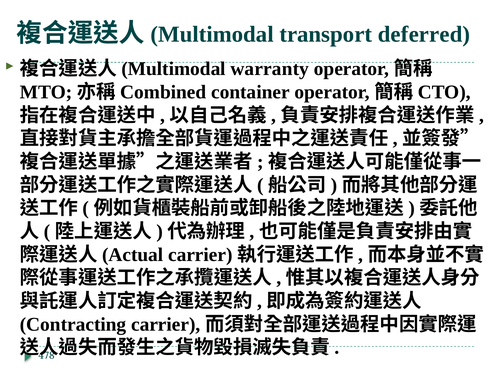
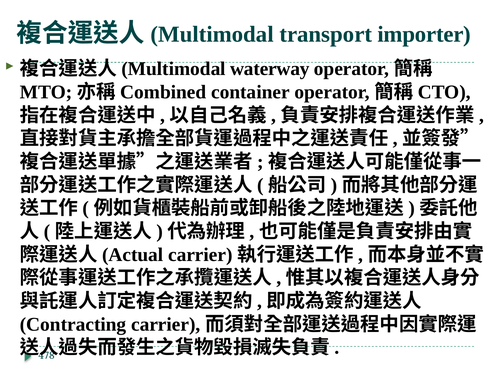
deferred: deferred -> importer (424, 34)
warranty: warranty -> waterway (270, 69)
